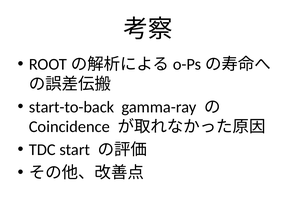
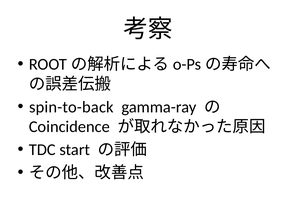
start-to-back: start-to-back -> spin-to-back (71, 107)
